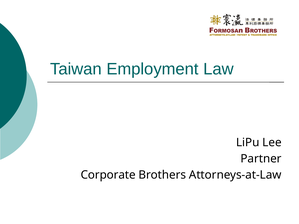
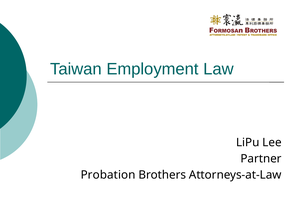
Corporate: Corporate -> Probation (108, 175)
